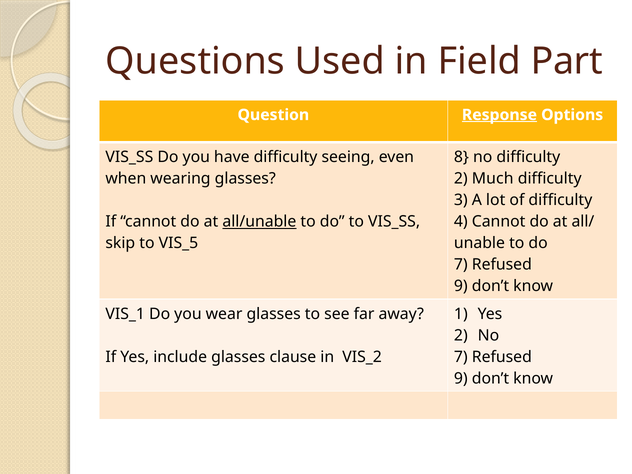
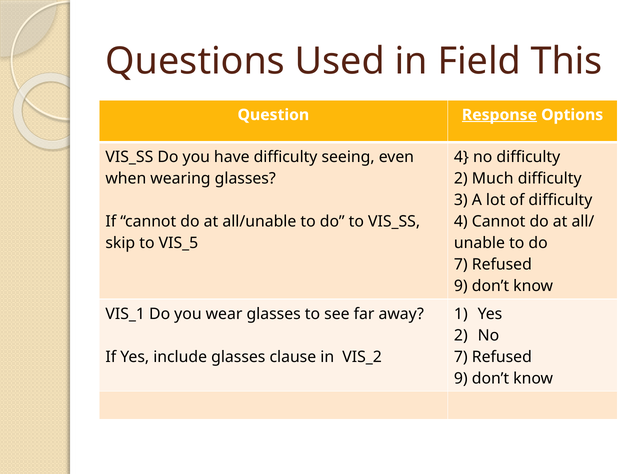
Part: Part -> This (567, 61)
8: 8 -> 4 (461, 157)
all/unable underline: present -> none (259, 221)
